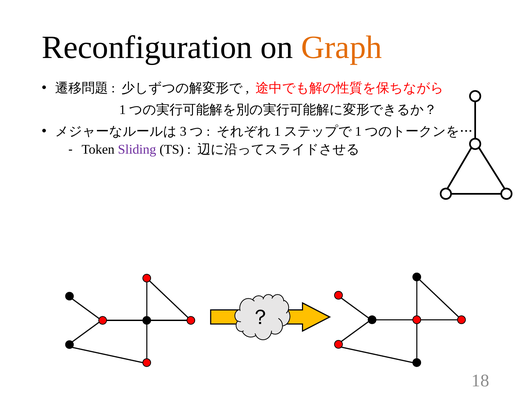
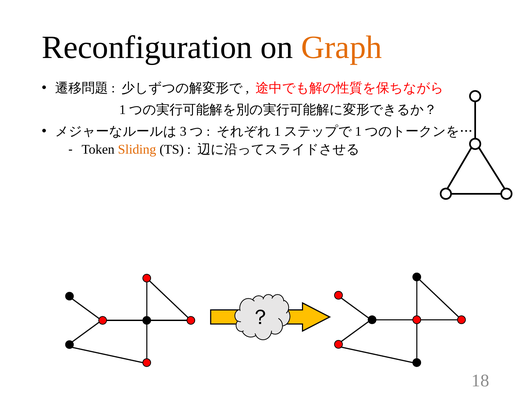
Sliding colour: purple -> orange (137, 149)
